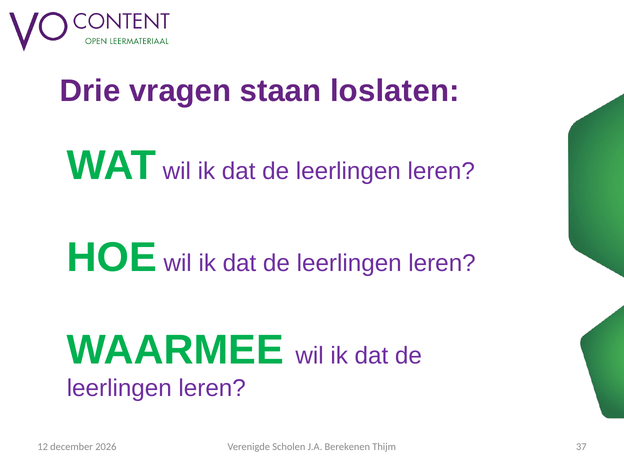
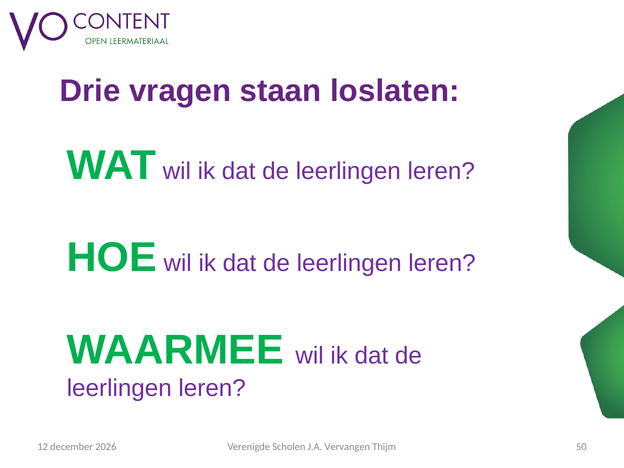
Berekenen: Berekenen -> Vervangen (347, 447)
37: 37 -> 50 (581, 447)
